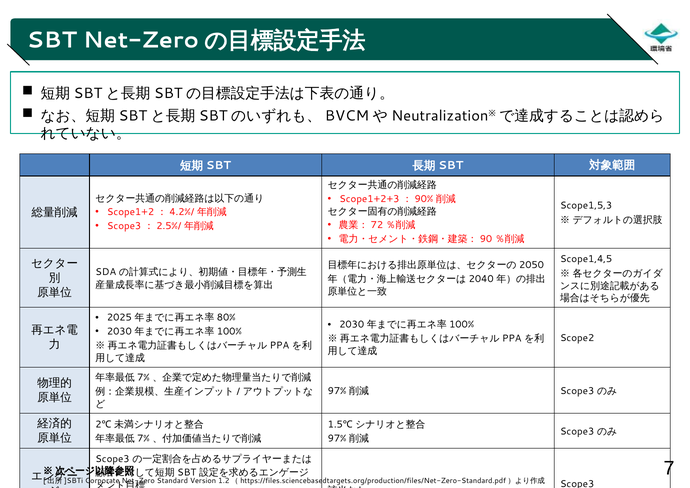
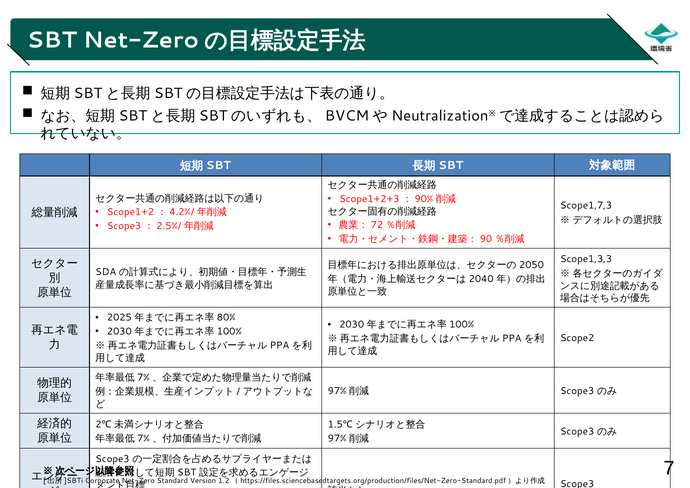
Scope1,5,3: Scope1,5,3 -> Scope1,7,3 (586, 206)
Scope1,4,5: Scope1,4,5 -> Scope1,3,3 (586, 259)
